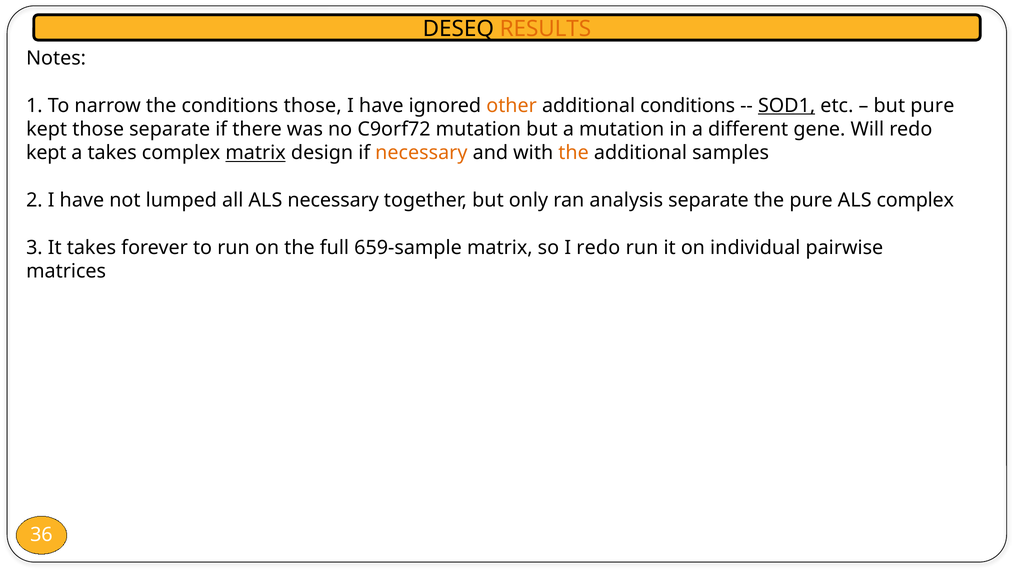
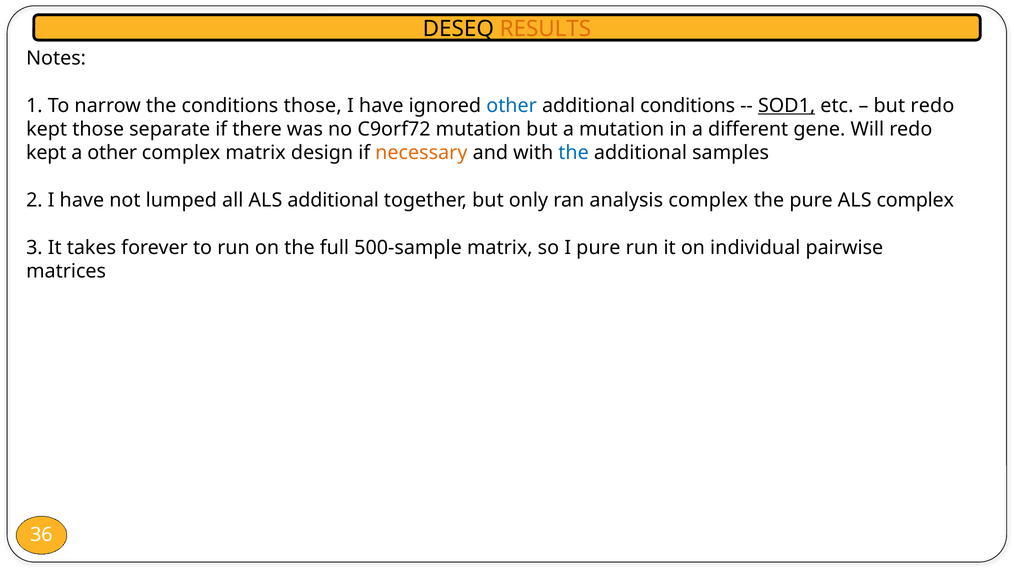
other colour: orange -> blue (512, 106)
but pure: pure -> redo (932, 106)
a takes: takes -> other (112, 153)
matrix underline: present -> none (256, 153)
the colour: orange -> blue (574, 153)
ALS necessary: necessary -> additional (333, 200)
analysis separate: separate -> complex (708, 200)
659-sample: 659-sample -> 500-sample (408, 248)
I redo: redo -> pure (598, 248)
